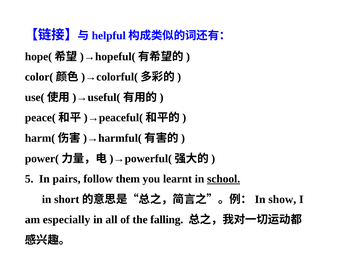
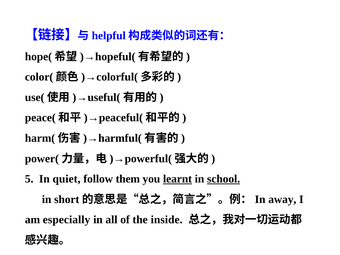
pairs: pairs -> quiet (67, 179)
learnt underline: none -> present (177, 179)
show: show -> away (282, 199)
falling: falling -> inside (167, 220)
